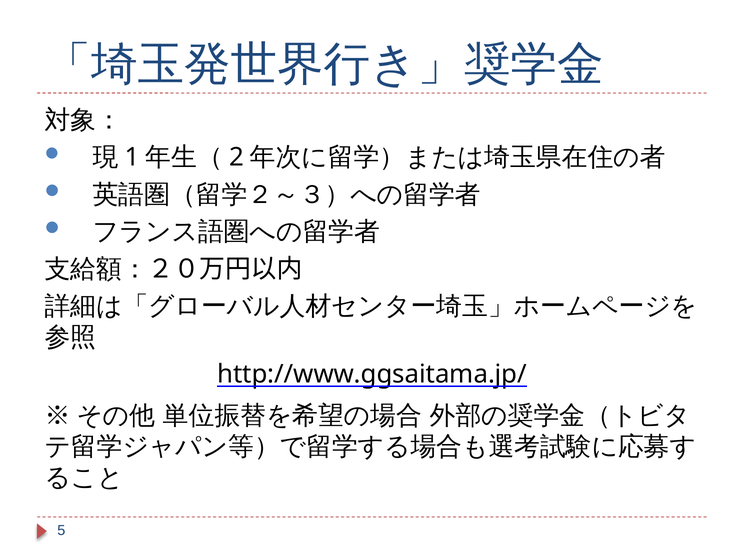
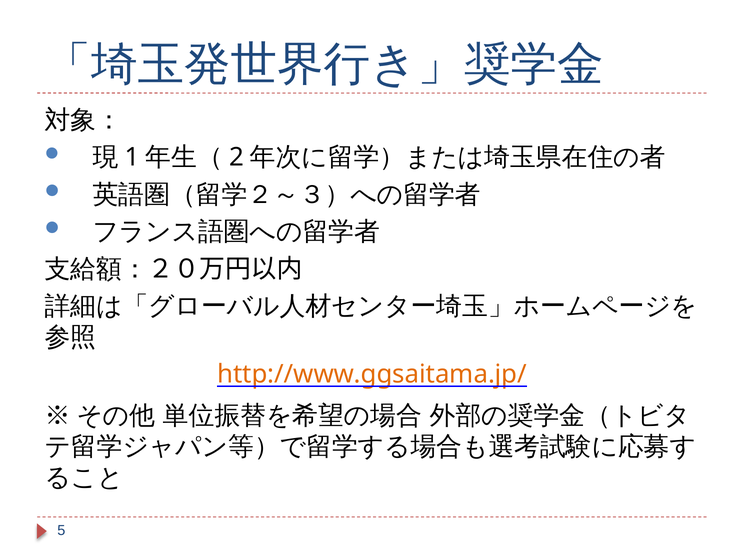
http://www.ggsaitama.jp/ colour: black -> orange (372, 374)
